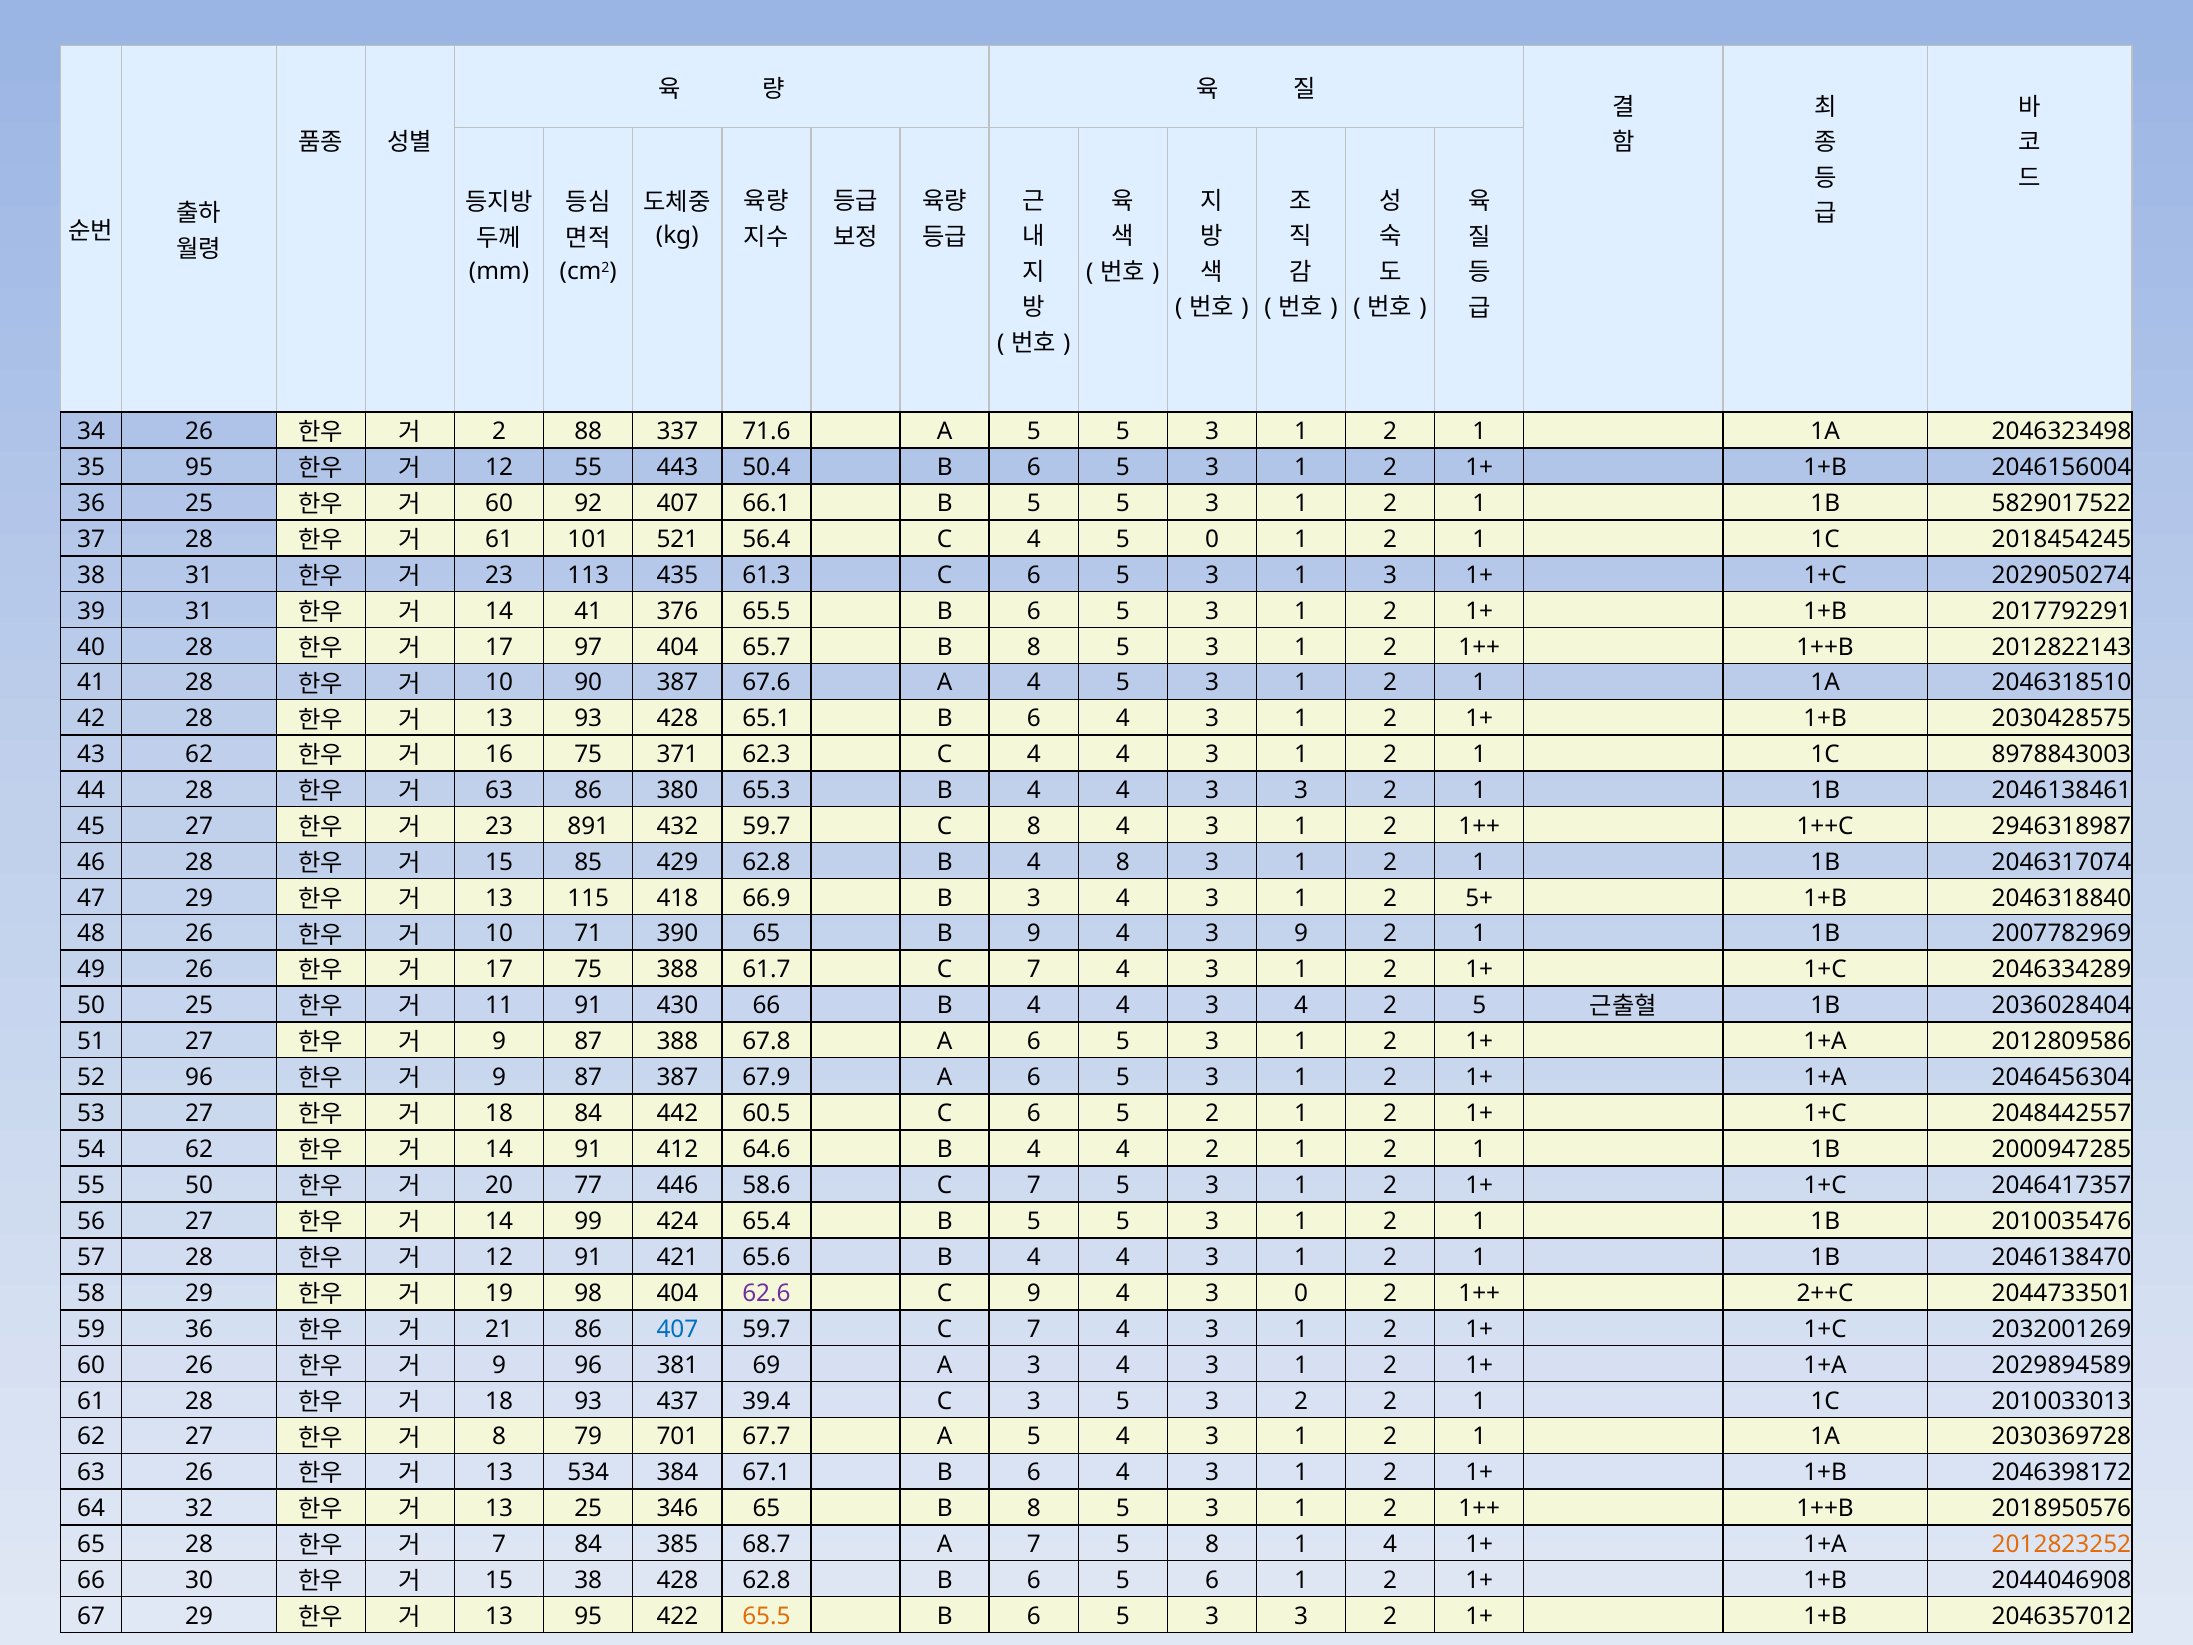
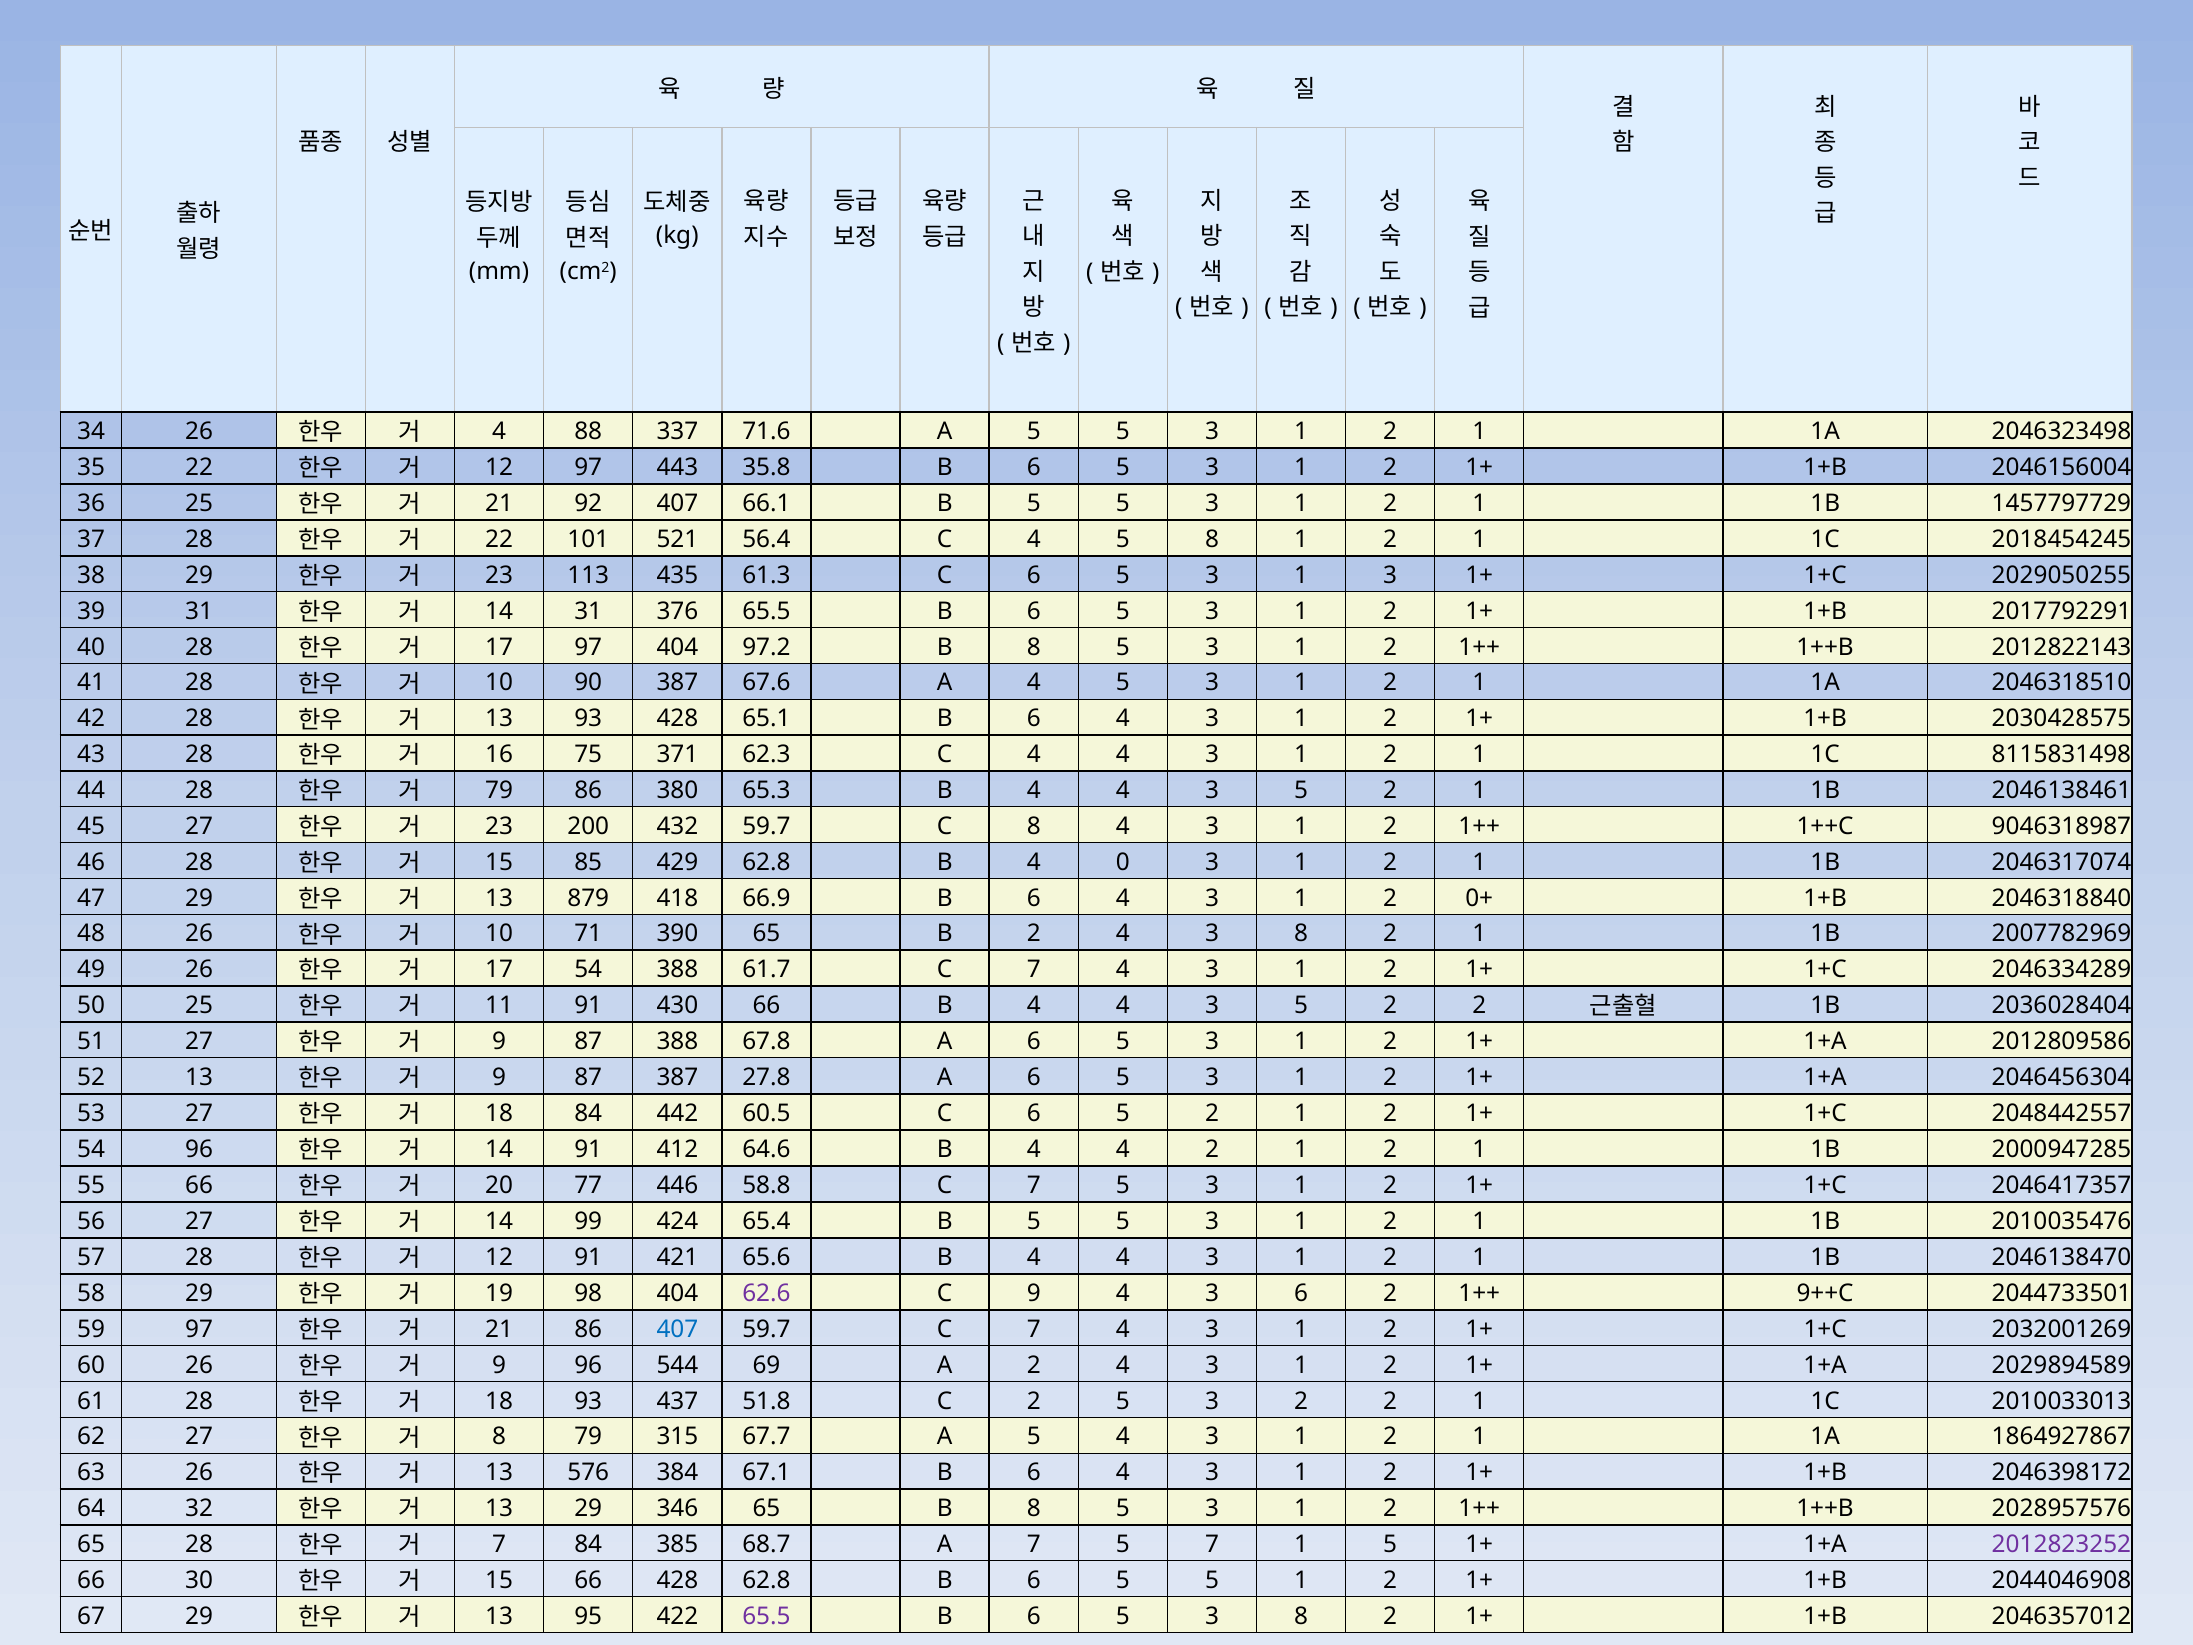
2: 2 -> 4 (499, 431)
35 95: 95 -> 22 (199, 467)
12 55: 55 -> 97 (588, 467)
50.4: 50.4 -> 35.8 (766, 467)
60: 60 -> 21 (499, 503)
5829017522: 5829017522 -> 1457797729 (2061, 503)
61: 61 -> 22 (499, 539)
5 0: 0 -> 8 (1212, 539)
38 31: 31 -> 29 (199, 575)
2029050274: 2029050274 -> 2029050255 (2061, 575)
14 41: 41 -> 31 (588, 611)
65.7: 65.7 -> 97.2 (766, 647)
43 62: 62 -> 28 (199, 755)
8978843003: 8978843003 -> 8115831498 (2061, 755)
63: 63 -> 79 (499, 790)
3: 3 -> 5 (1301, 790)
891: 891 -> 200 (588, 826)
2946318987: 2946318987 -> 9046318987 (2061, 826)
4 8: 8 -> 0 (1123, 862)
115: 115 -> 879 (588, 898)
66.9 B 3: 3 -> 6 (1034, 898)
5+: 5+ -> 0+ (1479, 898)
B 9: 9 -> 2 (1034, 934)
4 3 9: 9 -> 8 (1301, 934)
17 75: 75 -> 54 (588, 969)
4: 4 -> 5 (1301, 1005)
5: 5 -> 2 (1479, 1005)
52 96: 96 -> 13 (199, 1077)
67.9: 67.9 -> 27.8 (766, 1077)
54 62: 62 -> 96 (199, 1149)
55 50: 50 -> 66 (199, 1185)
58.6: 58.6 -> 58.8 (766, 1185)
3 0: 0 -> 6 (1301, 1293)
2++C: 2++C -> 9++C (1825, 1293)
59 36: 36 -> 97 (199, 1329)
381: 381 -> 544 (677, 1365)
A 3: 3 -> 2 (1034, 1365)
39.4: 39.4 -> 51.8 (766, 1401)
C 3: 3 -> 2 (1034, 1401)
701: 701 -> 315 (677, 1437)
2030369728: 2030369728 -> 1864927867 (2061, 1437)
534: 534 -> 576 (588, 1472)
13 25: 25 -> 29 (588, 1508)
2018950576: 2018950576 -> 2028957576 (2061, 1508)
5 8: 8 -> 7 (1212, 1544)
1 4: 4 -> 5 (1390, 1544)
2012823252 colour: orange -> purple (2061, 1544)
15 38: 38 -> 66 (588, 1580)
6 5 6: 6 -> 5 (1212, 1580)
65.5 colour: orange -> purple (766, 1616)
5 3 3: 3 -> 8 (1301, 1616)
